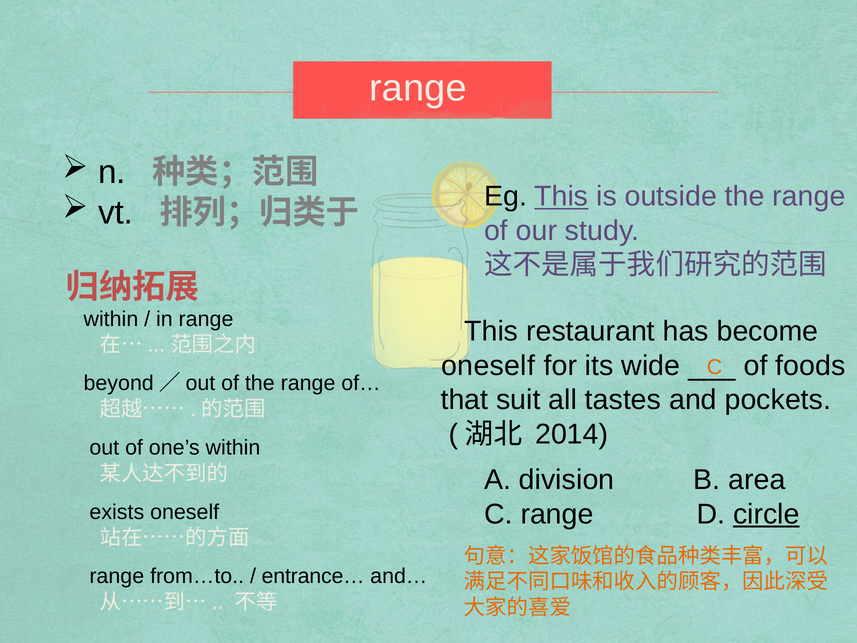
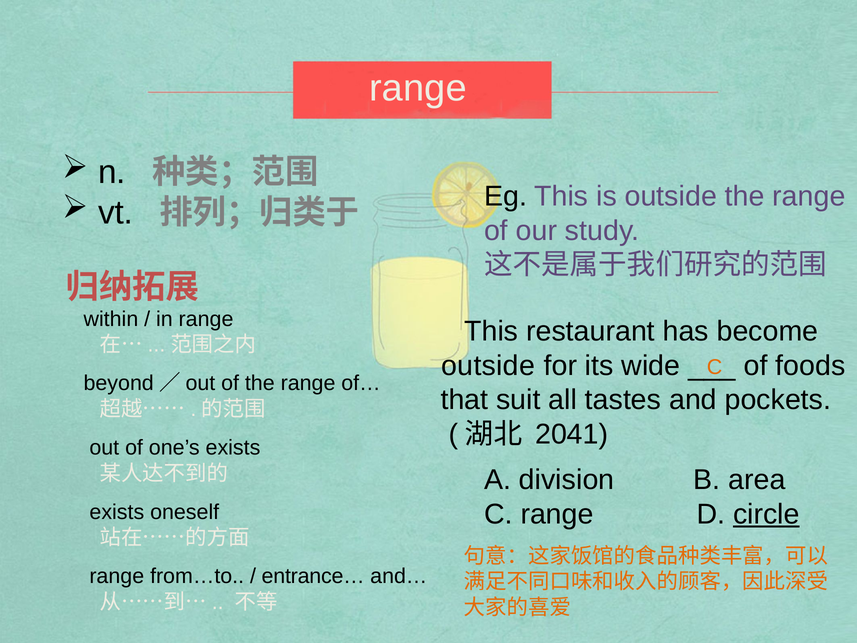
This underline: present -> none (561, 196)
oneself: oneself -> outside (488, 365)
2014: 2014 -> 2041 (572, 434)
one’s within: within -> exists (233, 448)
